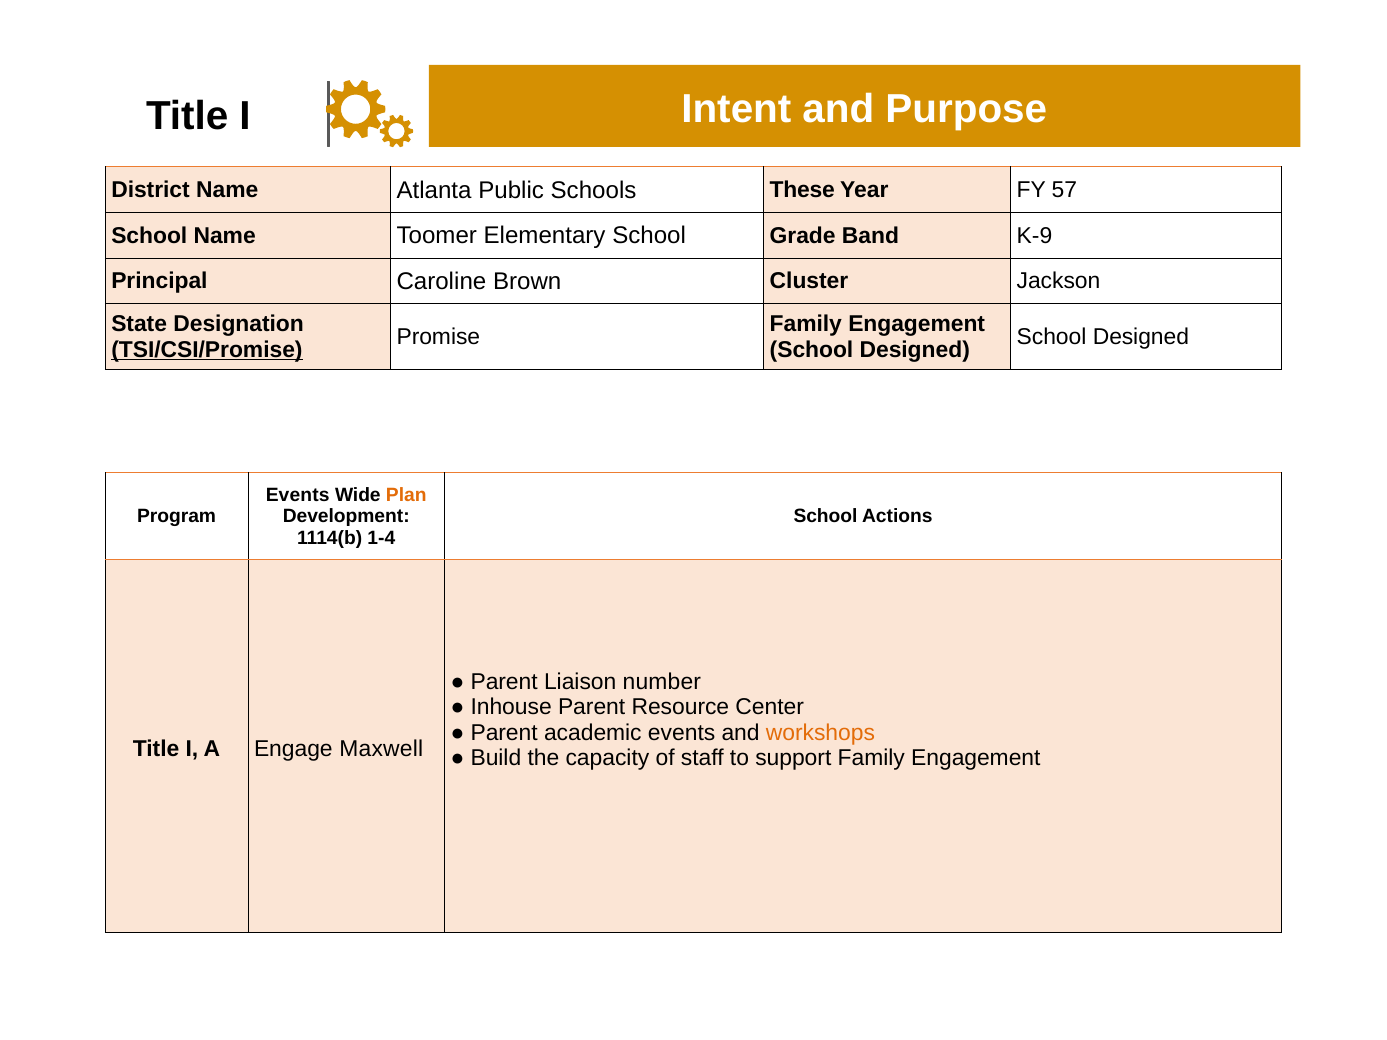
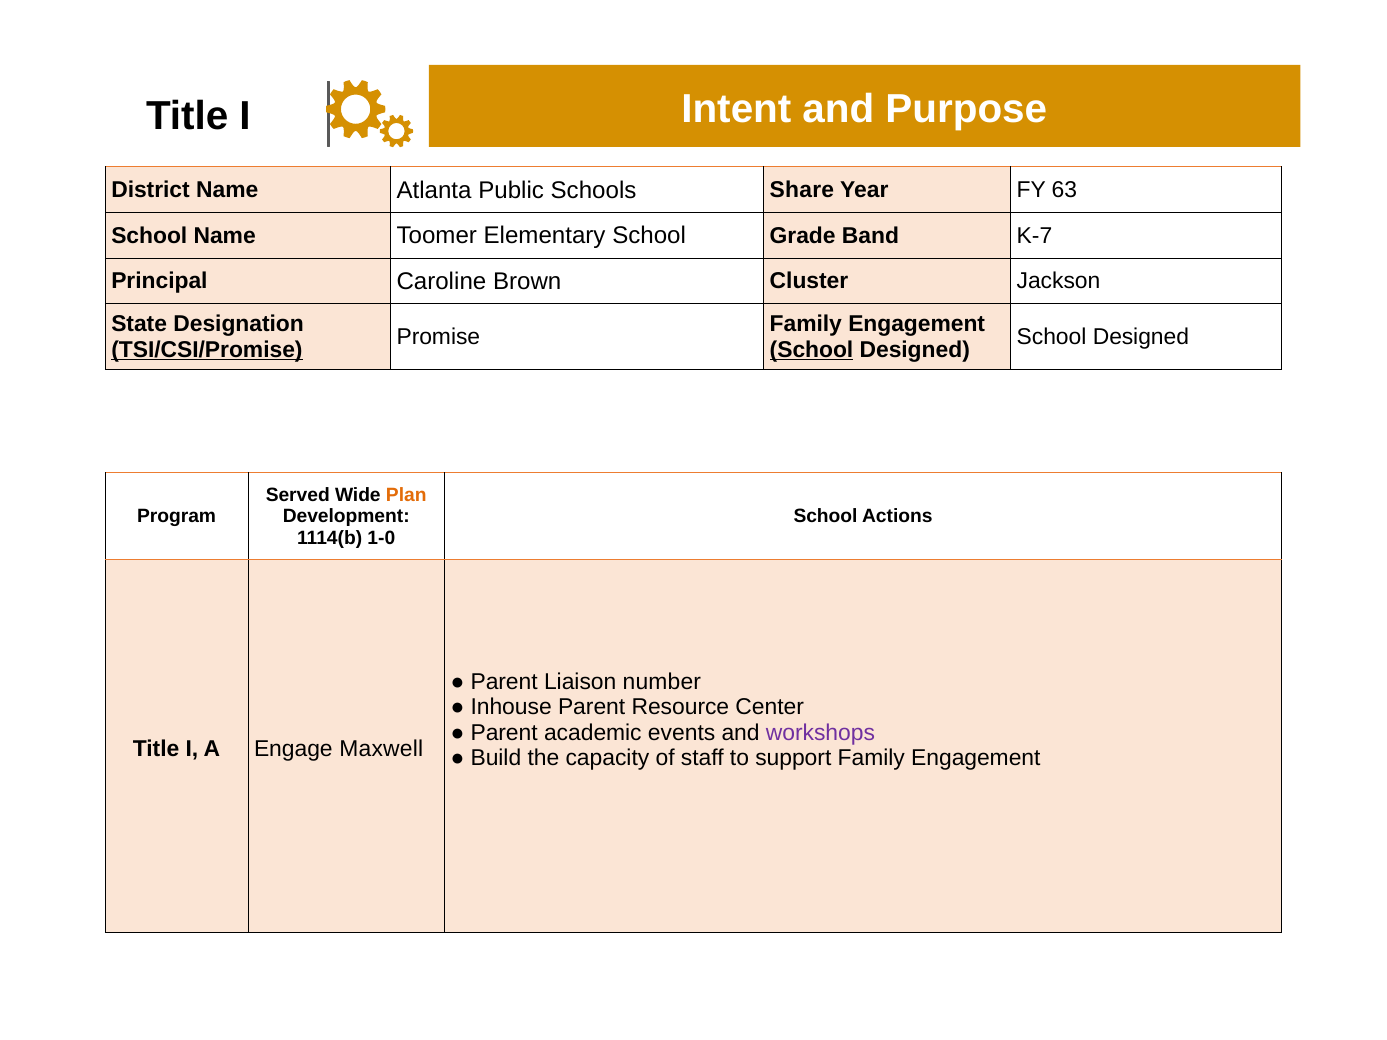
These: These -> Share (802, 190)
57: 57 -> 63 (1064, 190)
K-9: K-9 -> K-7 (1034, 236)
School underline: none -> present (812, 350)
Events: Events -> Served (298, 495)
1-4: 1-4 -> 1-0 (381, 538)
workshops colour: orange -> purple (820, 733)
